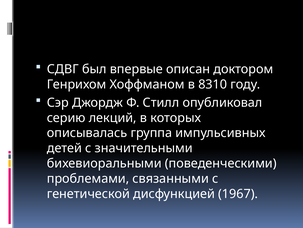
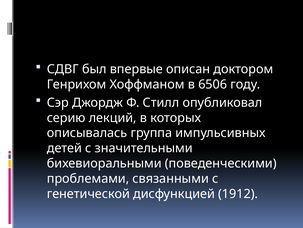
8310: 8310 -> 6506 (213, 84)
1967: 1967 -> 1912 (238, 193)
